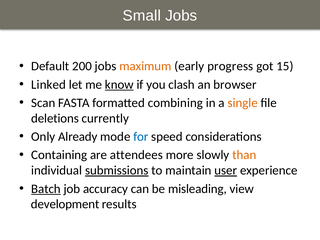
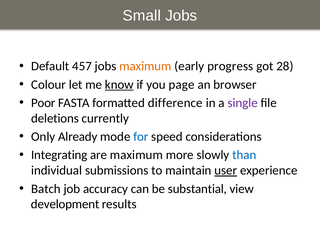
200: 200 -> 457 (82, 66)
15: 15 -> 28 (285, 66)
Linked: Linked -> Colour (49, 85)
clash: clash -> page (182, 85)
Scan: Scan -> Poor (43, 103)
combining: combining -> difference (175, 103)
single colour: orange -> purple (243, 103)
Containing: Containing -> Integrating (59, 155)
are attendees: attendees -> maximum (136, 155)
than colour: orange -> blue (244, 155)
submissions underline: present -> none (117, 170)
Batch underline: present -> none (46, 189)
misleading: misleading -> substantial (197, 189)
